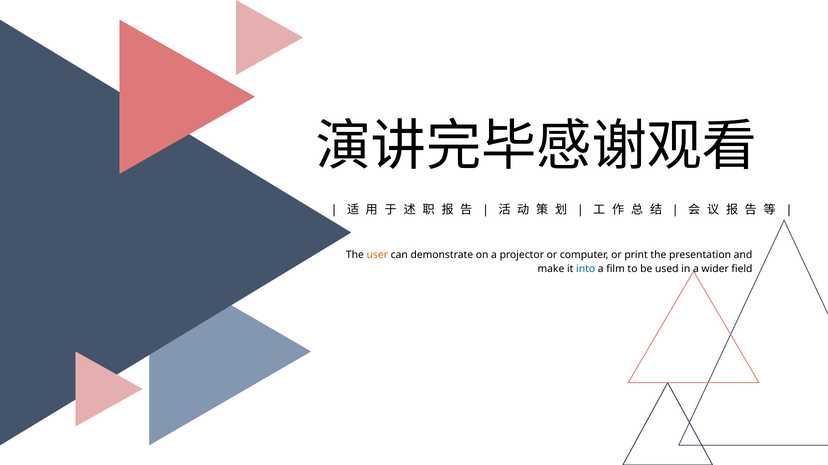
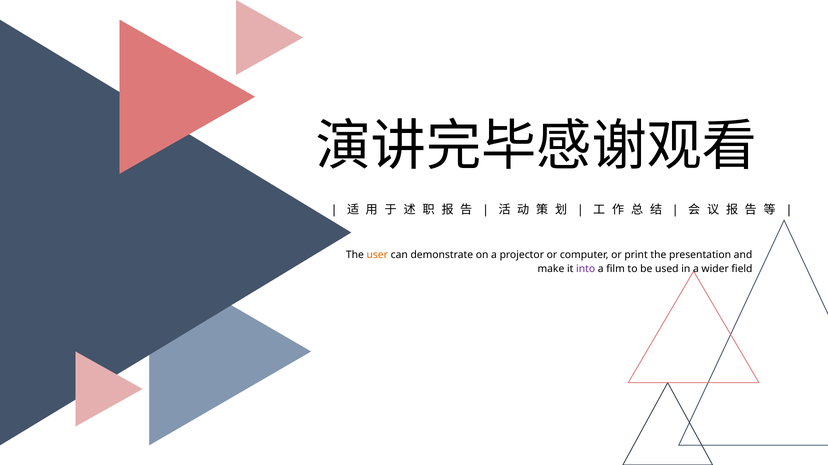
into colour: blue -> purple (586, 269)
